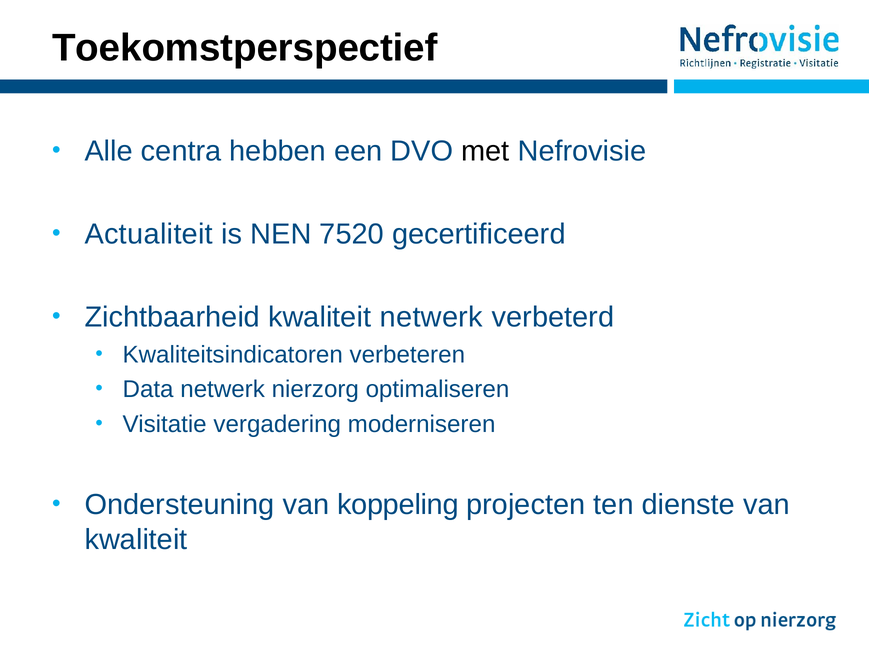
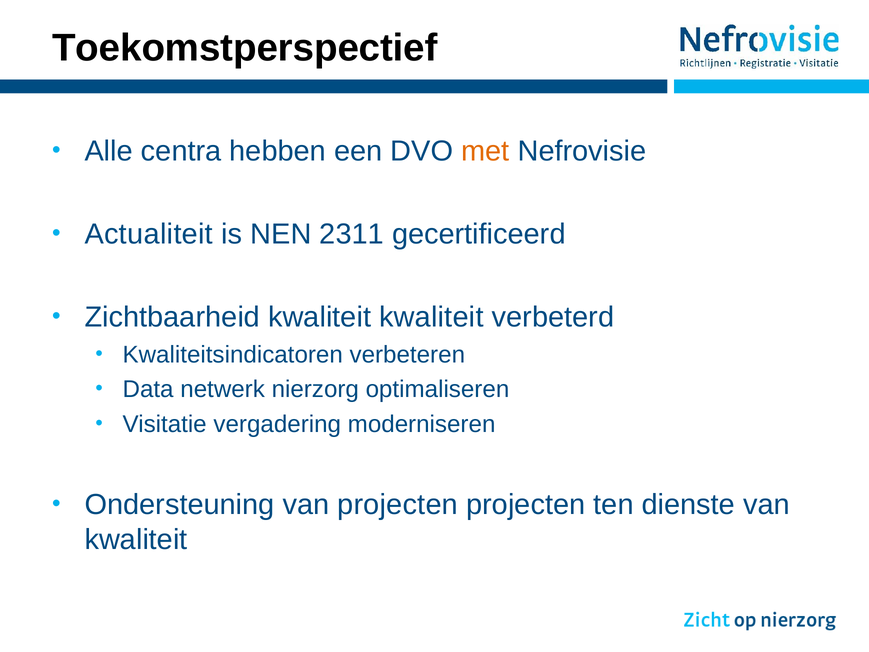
met colour: black -> orange (485, 151)
7520: 7520 -> 2311 (352, 234)
kwaliteit netwerk: netwerk -> kwaliteit (431, 317)
van koppeling: koppeling -> projecten (398, 505)
